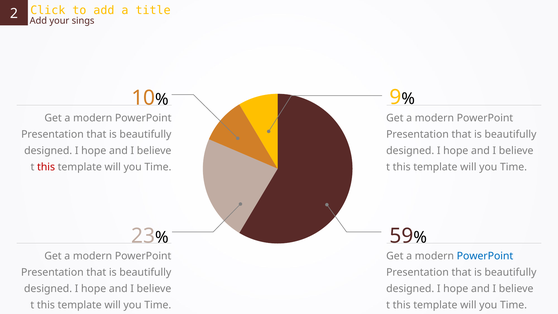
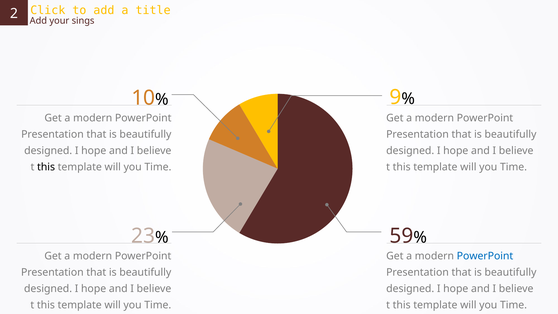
this colour: red -> black (46, 167)
